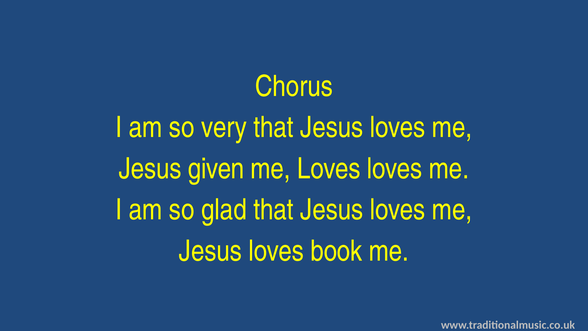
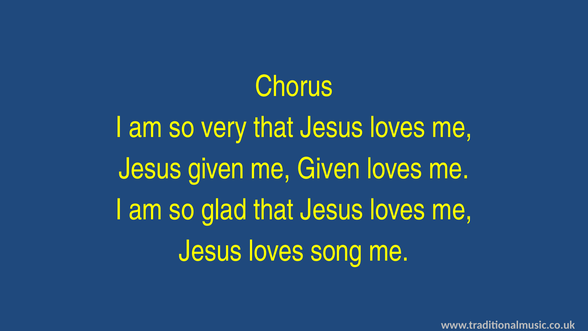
me Loves: Loves -> Given (329, 169)
book: book -> song (336, 251)
